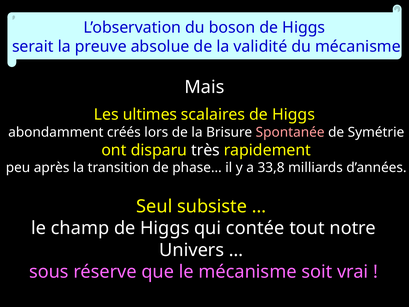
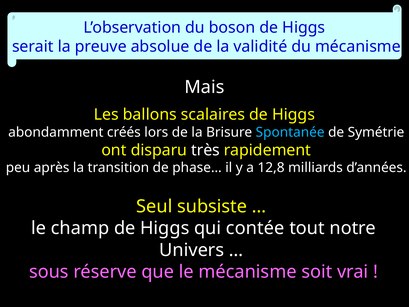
ultimes: ultimes -> ballons (150, 115)
Spontanée colour: pink -> light blue (290, 132)
33,8: 33,8 -> 12,8 (271, 168)
